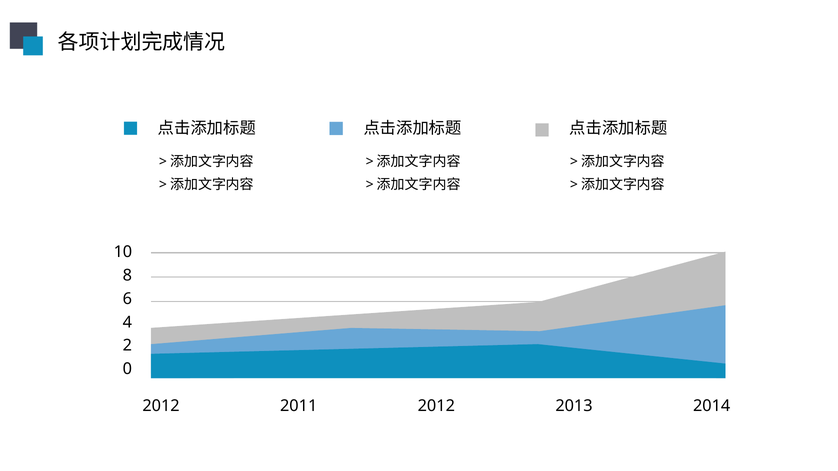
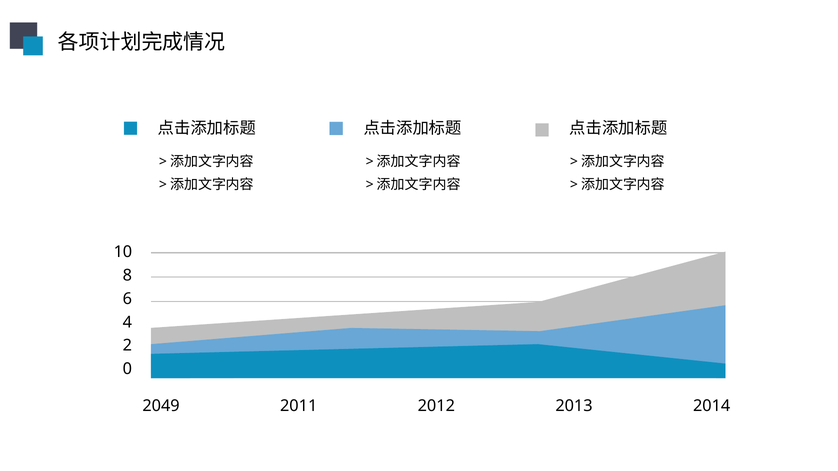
2012: 2012 -> 2049 (161, 406)
